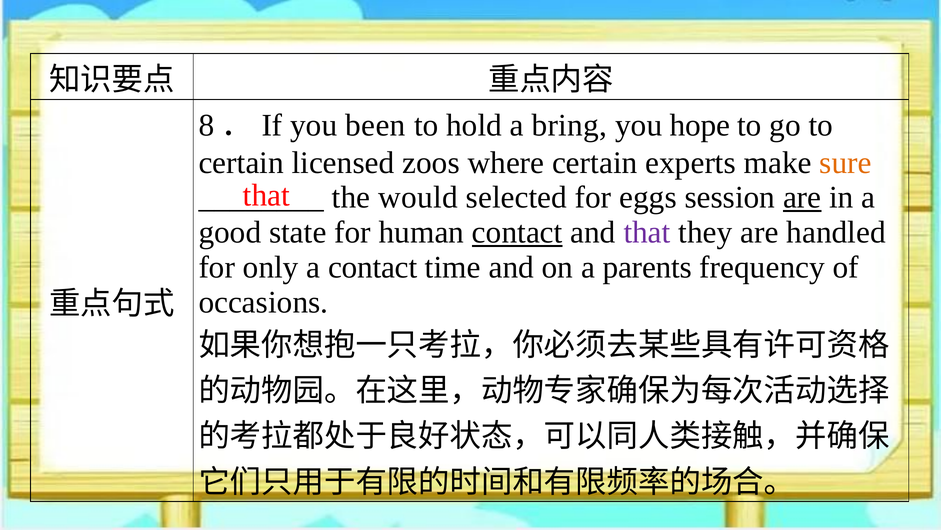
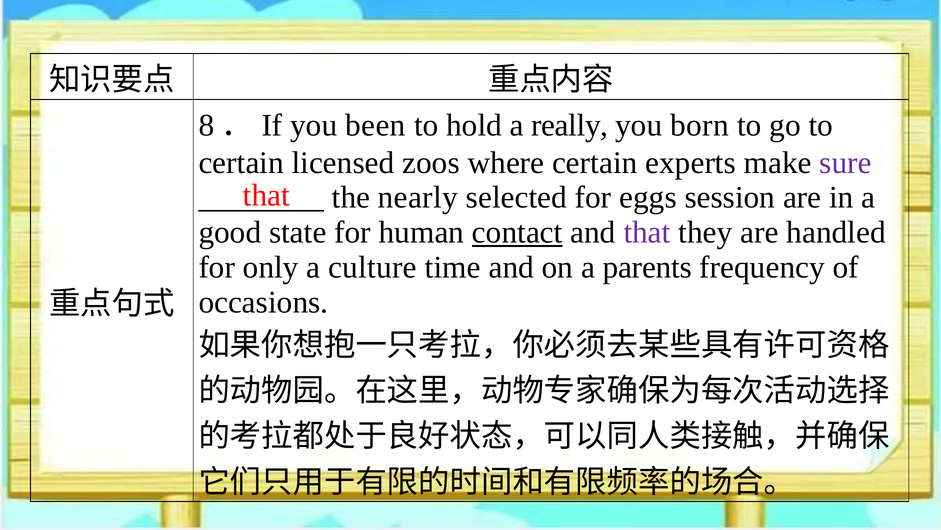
bring: bring -> really (570, 125)
hope: hope -> born (700, 125)
sure colour: orange -> purple (846, 163)
would: would -> nearly (418, 197)
are underline: present -> none (802, 197)
a contact: contact -> culture (373, 267)
